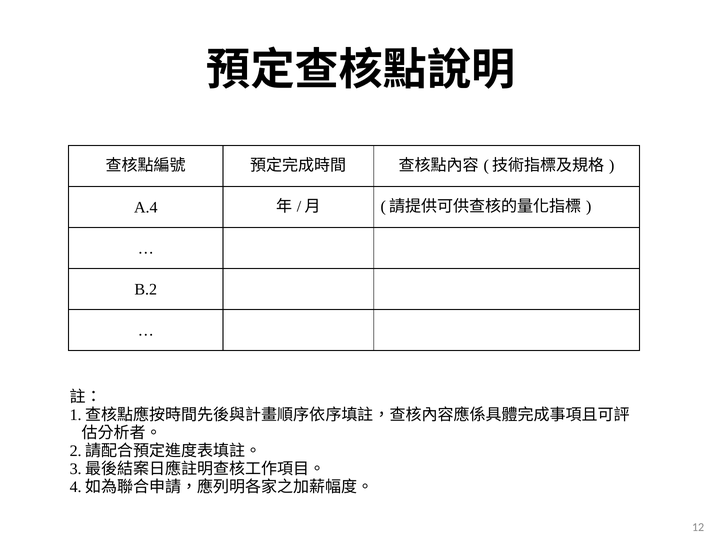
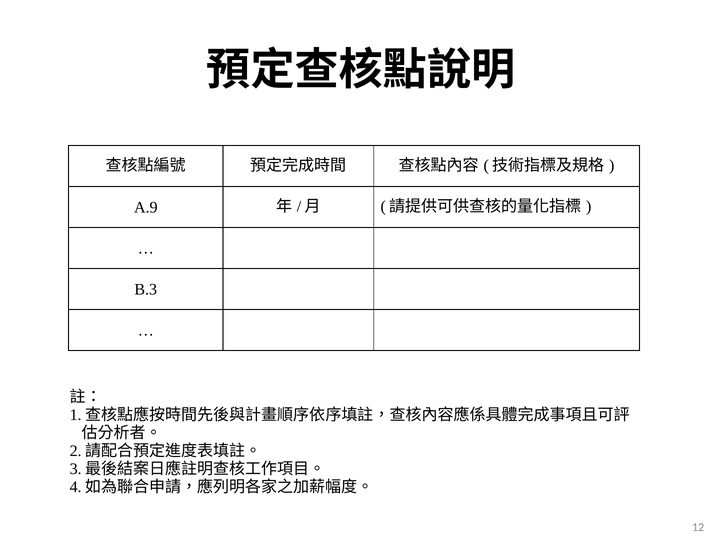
A.4: A.4 -> A.9 (146, 207)
B.2: B.2 -> B.3 (146, 289)
